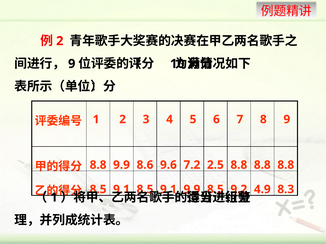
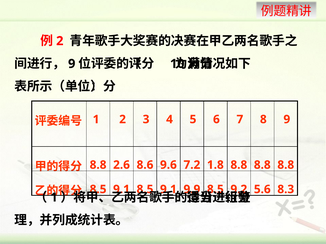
8.8 9.9: 9.9 -> 2.6 (121, 165)
2.5: 2.5 -> 1.8 (215, 165)
4.9: 4.9 -> 5.6 (262, 190)
